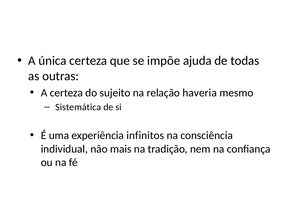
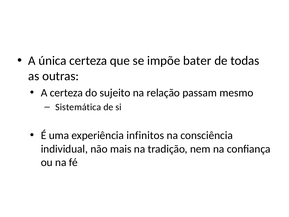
ajuda: ajuda -> bater (197, 61)
haveria: haveria -> passam (200, 93)
